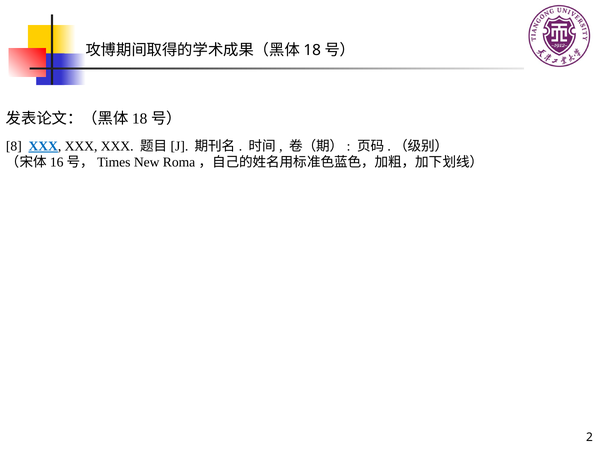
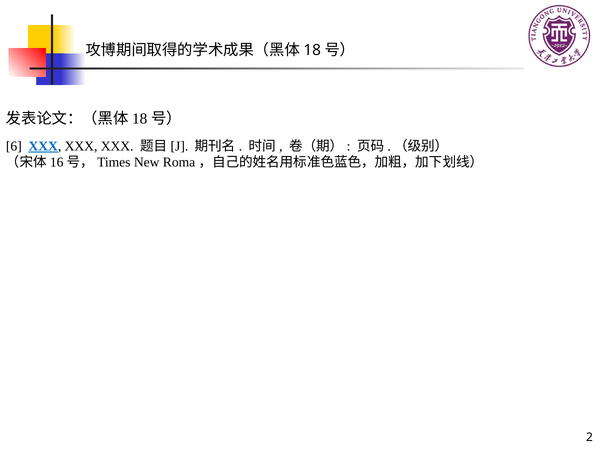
8: 8 -> 6 (14, 146)
